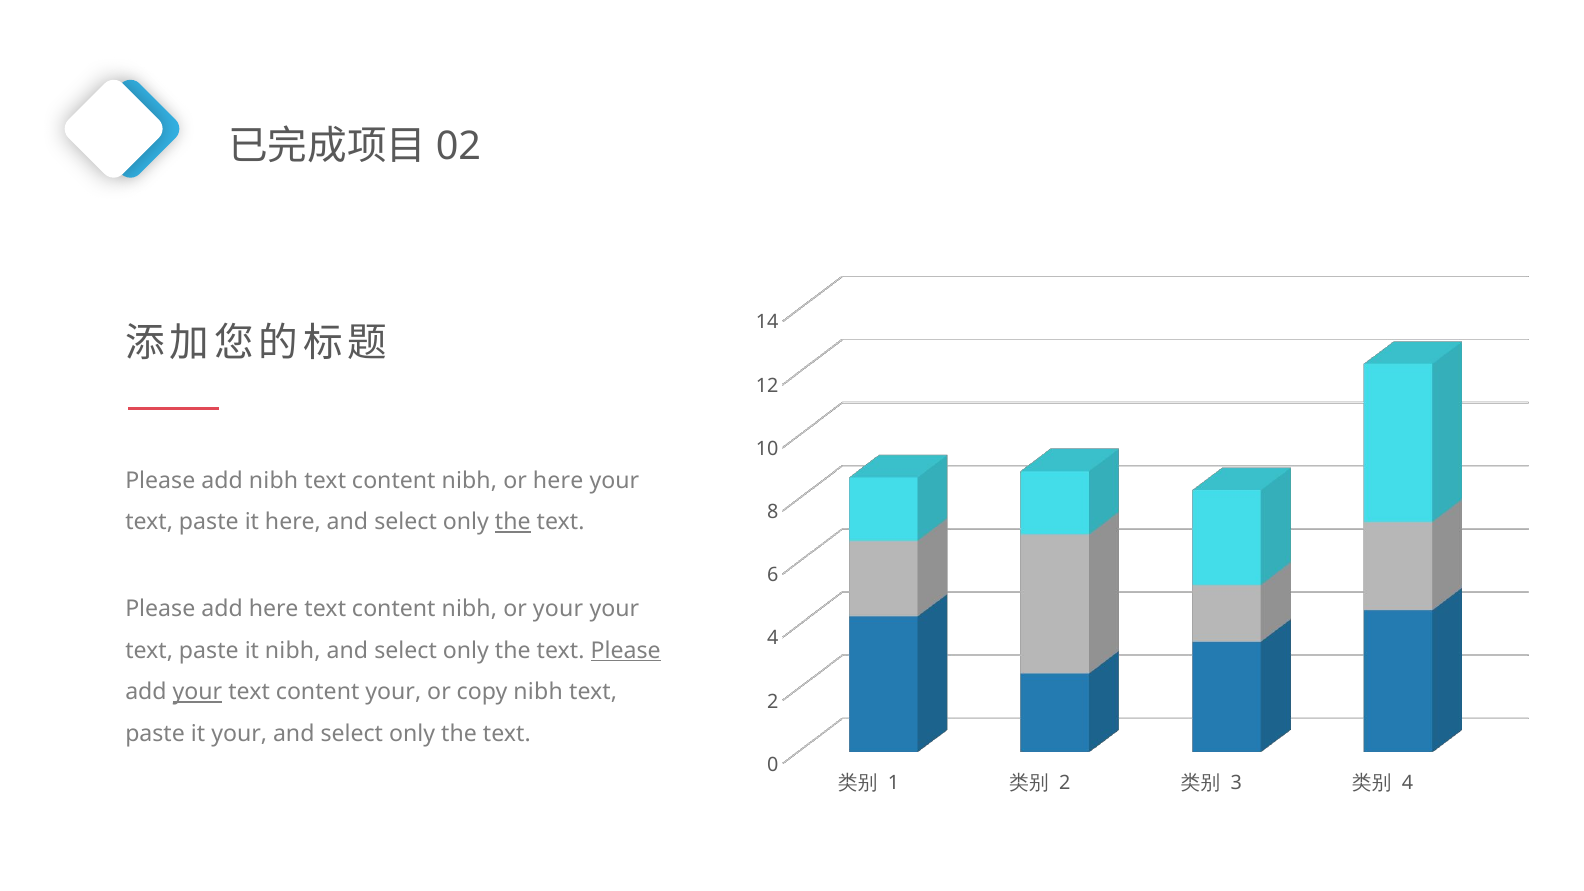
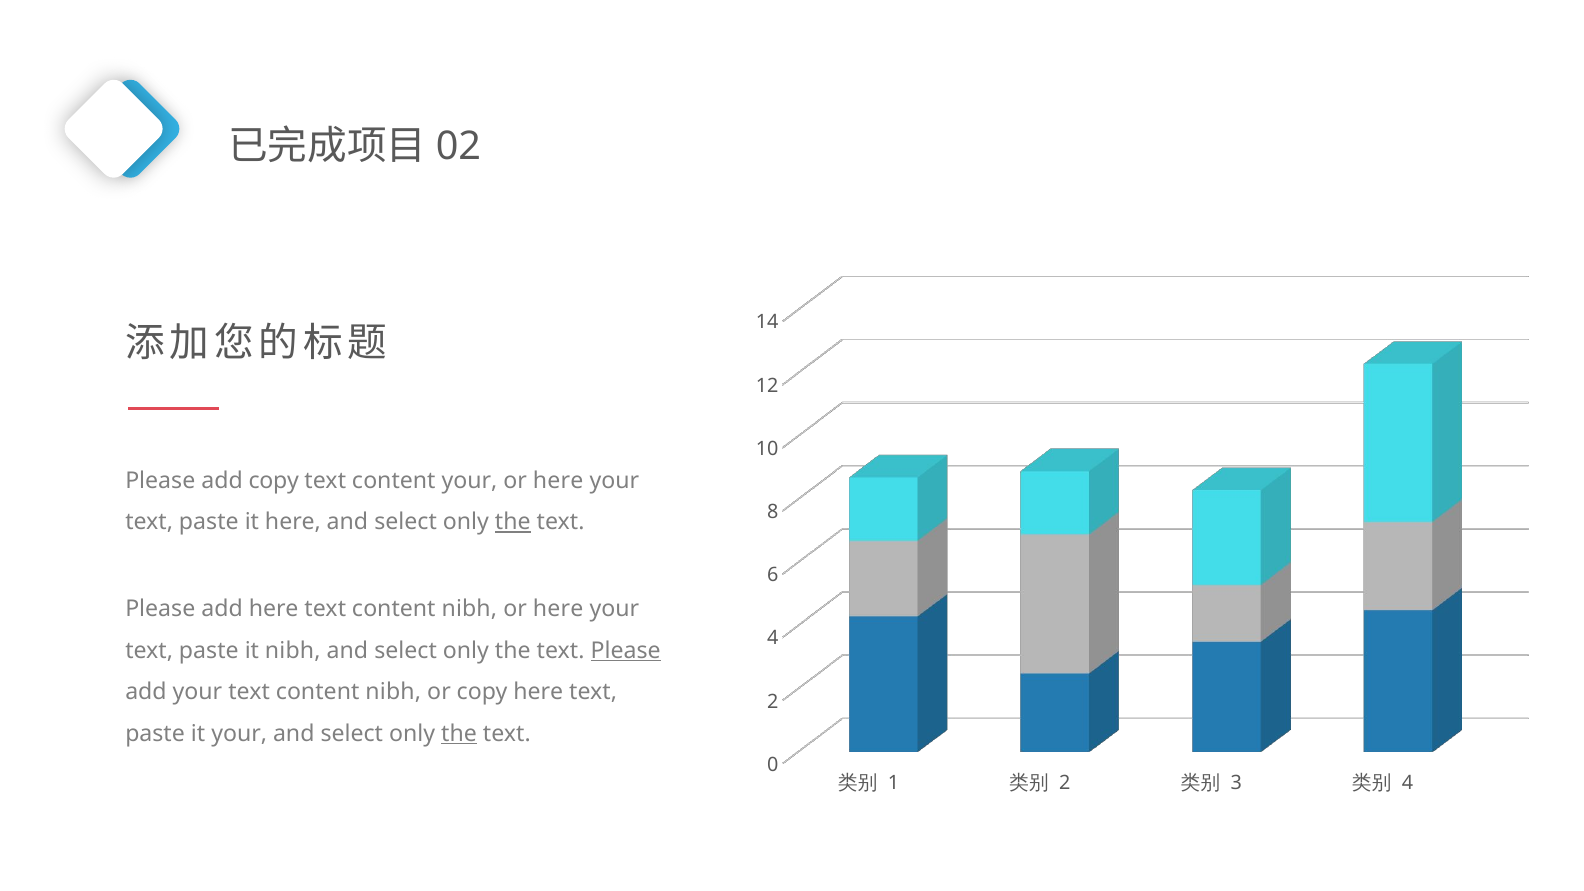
add nibh: nibh -> copy (274, 481)
nibh: nibh -> your (469, 481)
your: your -> here (558, 609)
your underline: present -> none (197, 692)
your: your -> nibh (393, 692)
copy nibh: nibh -> here (538, 692)
the underline: none -> present (459, 734)
